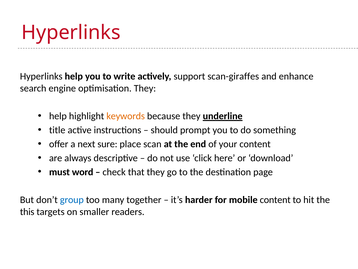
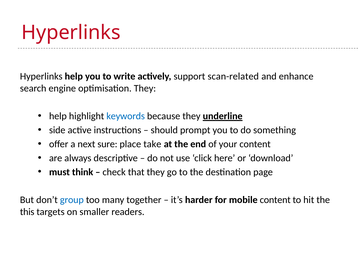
scan-giraffes: scan-giraffes -> scan-related (233, 76)
keywords colour: orange -> blue (126, 116)
title: title -> side (57, 130)
scan: scan -> take (152, 144)
word: word -> think (83, 172)
